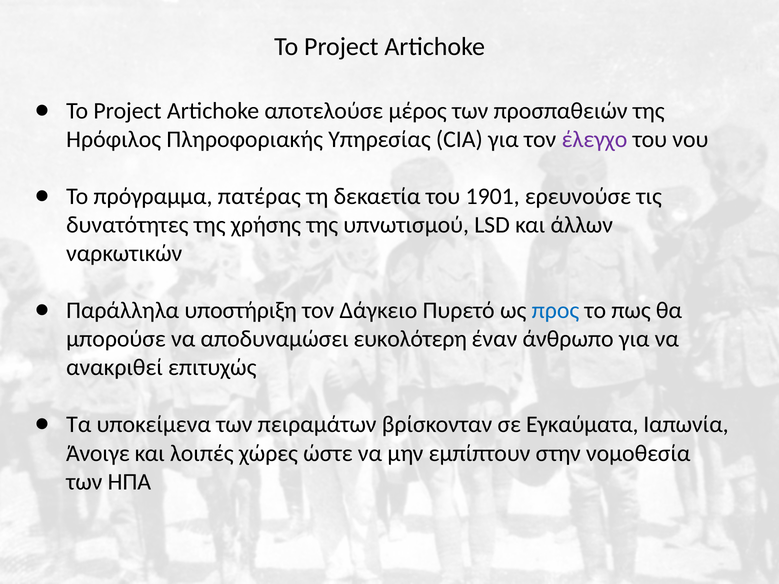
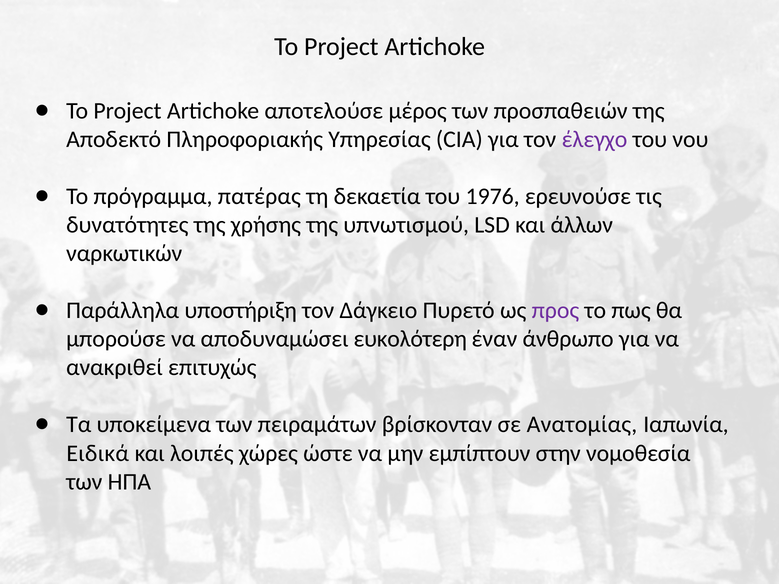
Ηρόφιλος: Ηρόφιλος -> Αποδεκτό (114, 139)
1901: 1901 -> 1976 (493, 196)
προς colour: blue -> purple (555, 311)
Εγκαύματα: Εγκαύματα -> Ανατομίας (582, 425)
Άνοιγε: Άνοιγε -> Ειδικά (98, 453)
